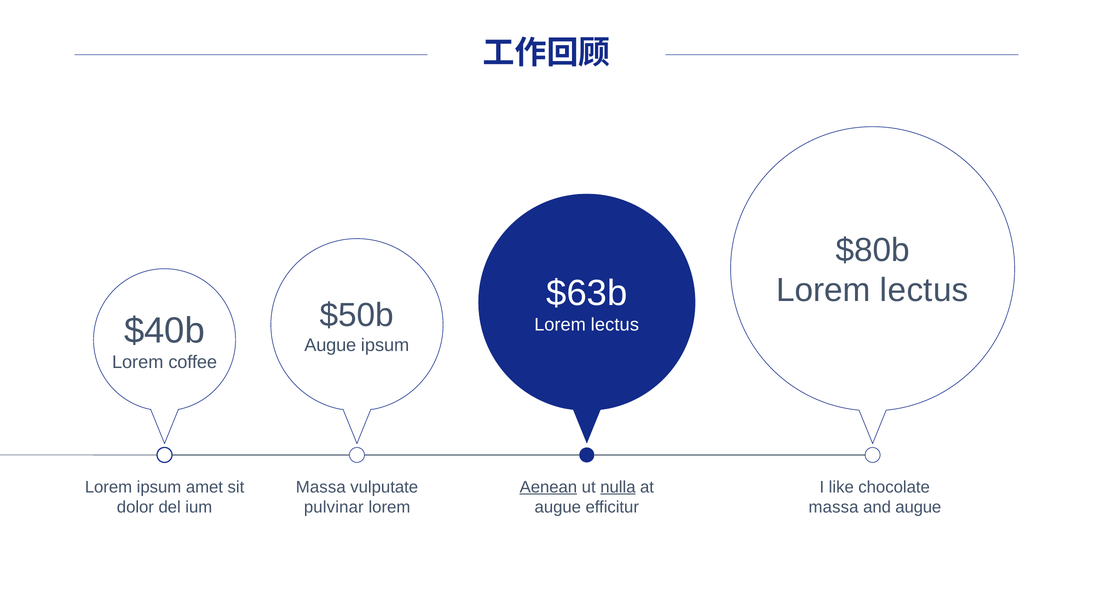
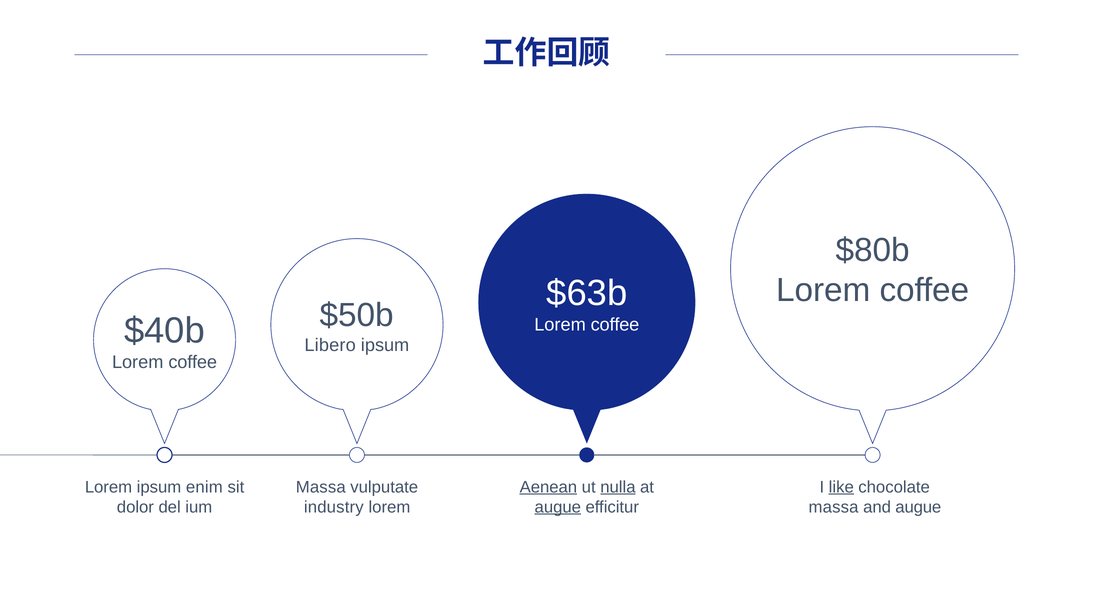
lectus: lectus -> coffee (925, 290)
lectus: lectus -> coffee (615, 325)
Augue: Augue -> Libero (330, 345)
amet: amet -> enim (204, 487)
like underline: none -> present (841, 487)
pulvinar: pulvinar -> industry (334, 507)
augue underline: none -> present (558, 507)
